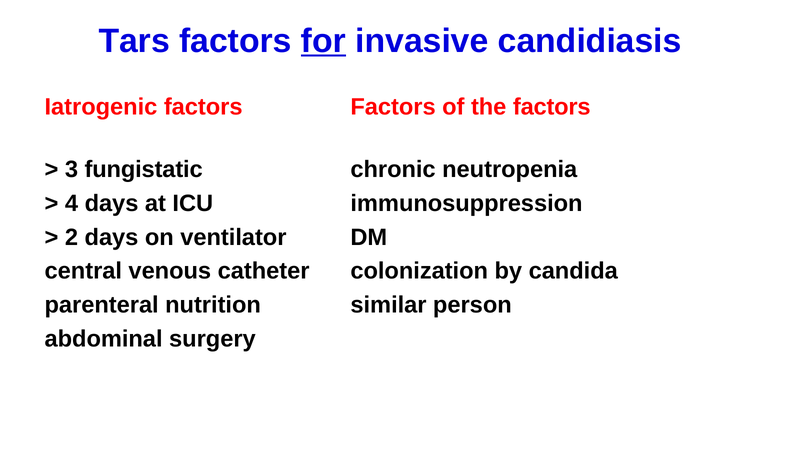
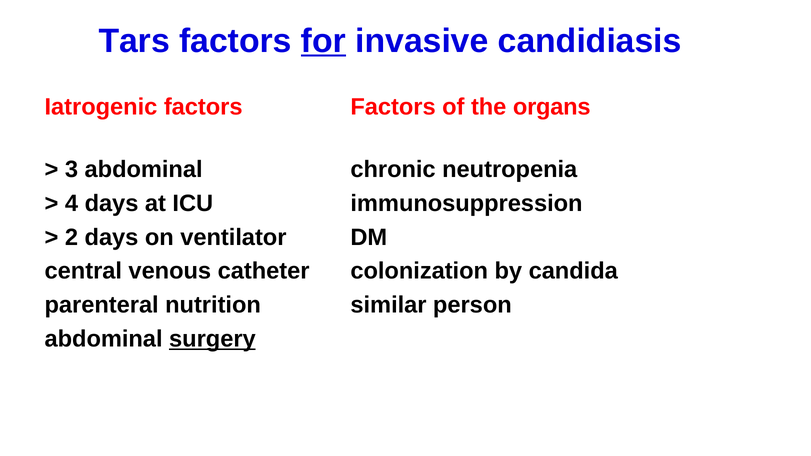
the factors: factors -> organs (552, 107)
3 fungistatic: fungistatic -> abdominal (144, 169)
surgery underline: none -> present (212, 339)
